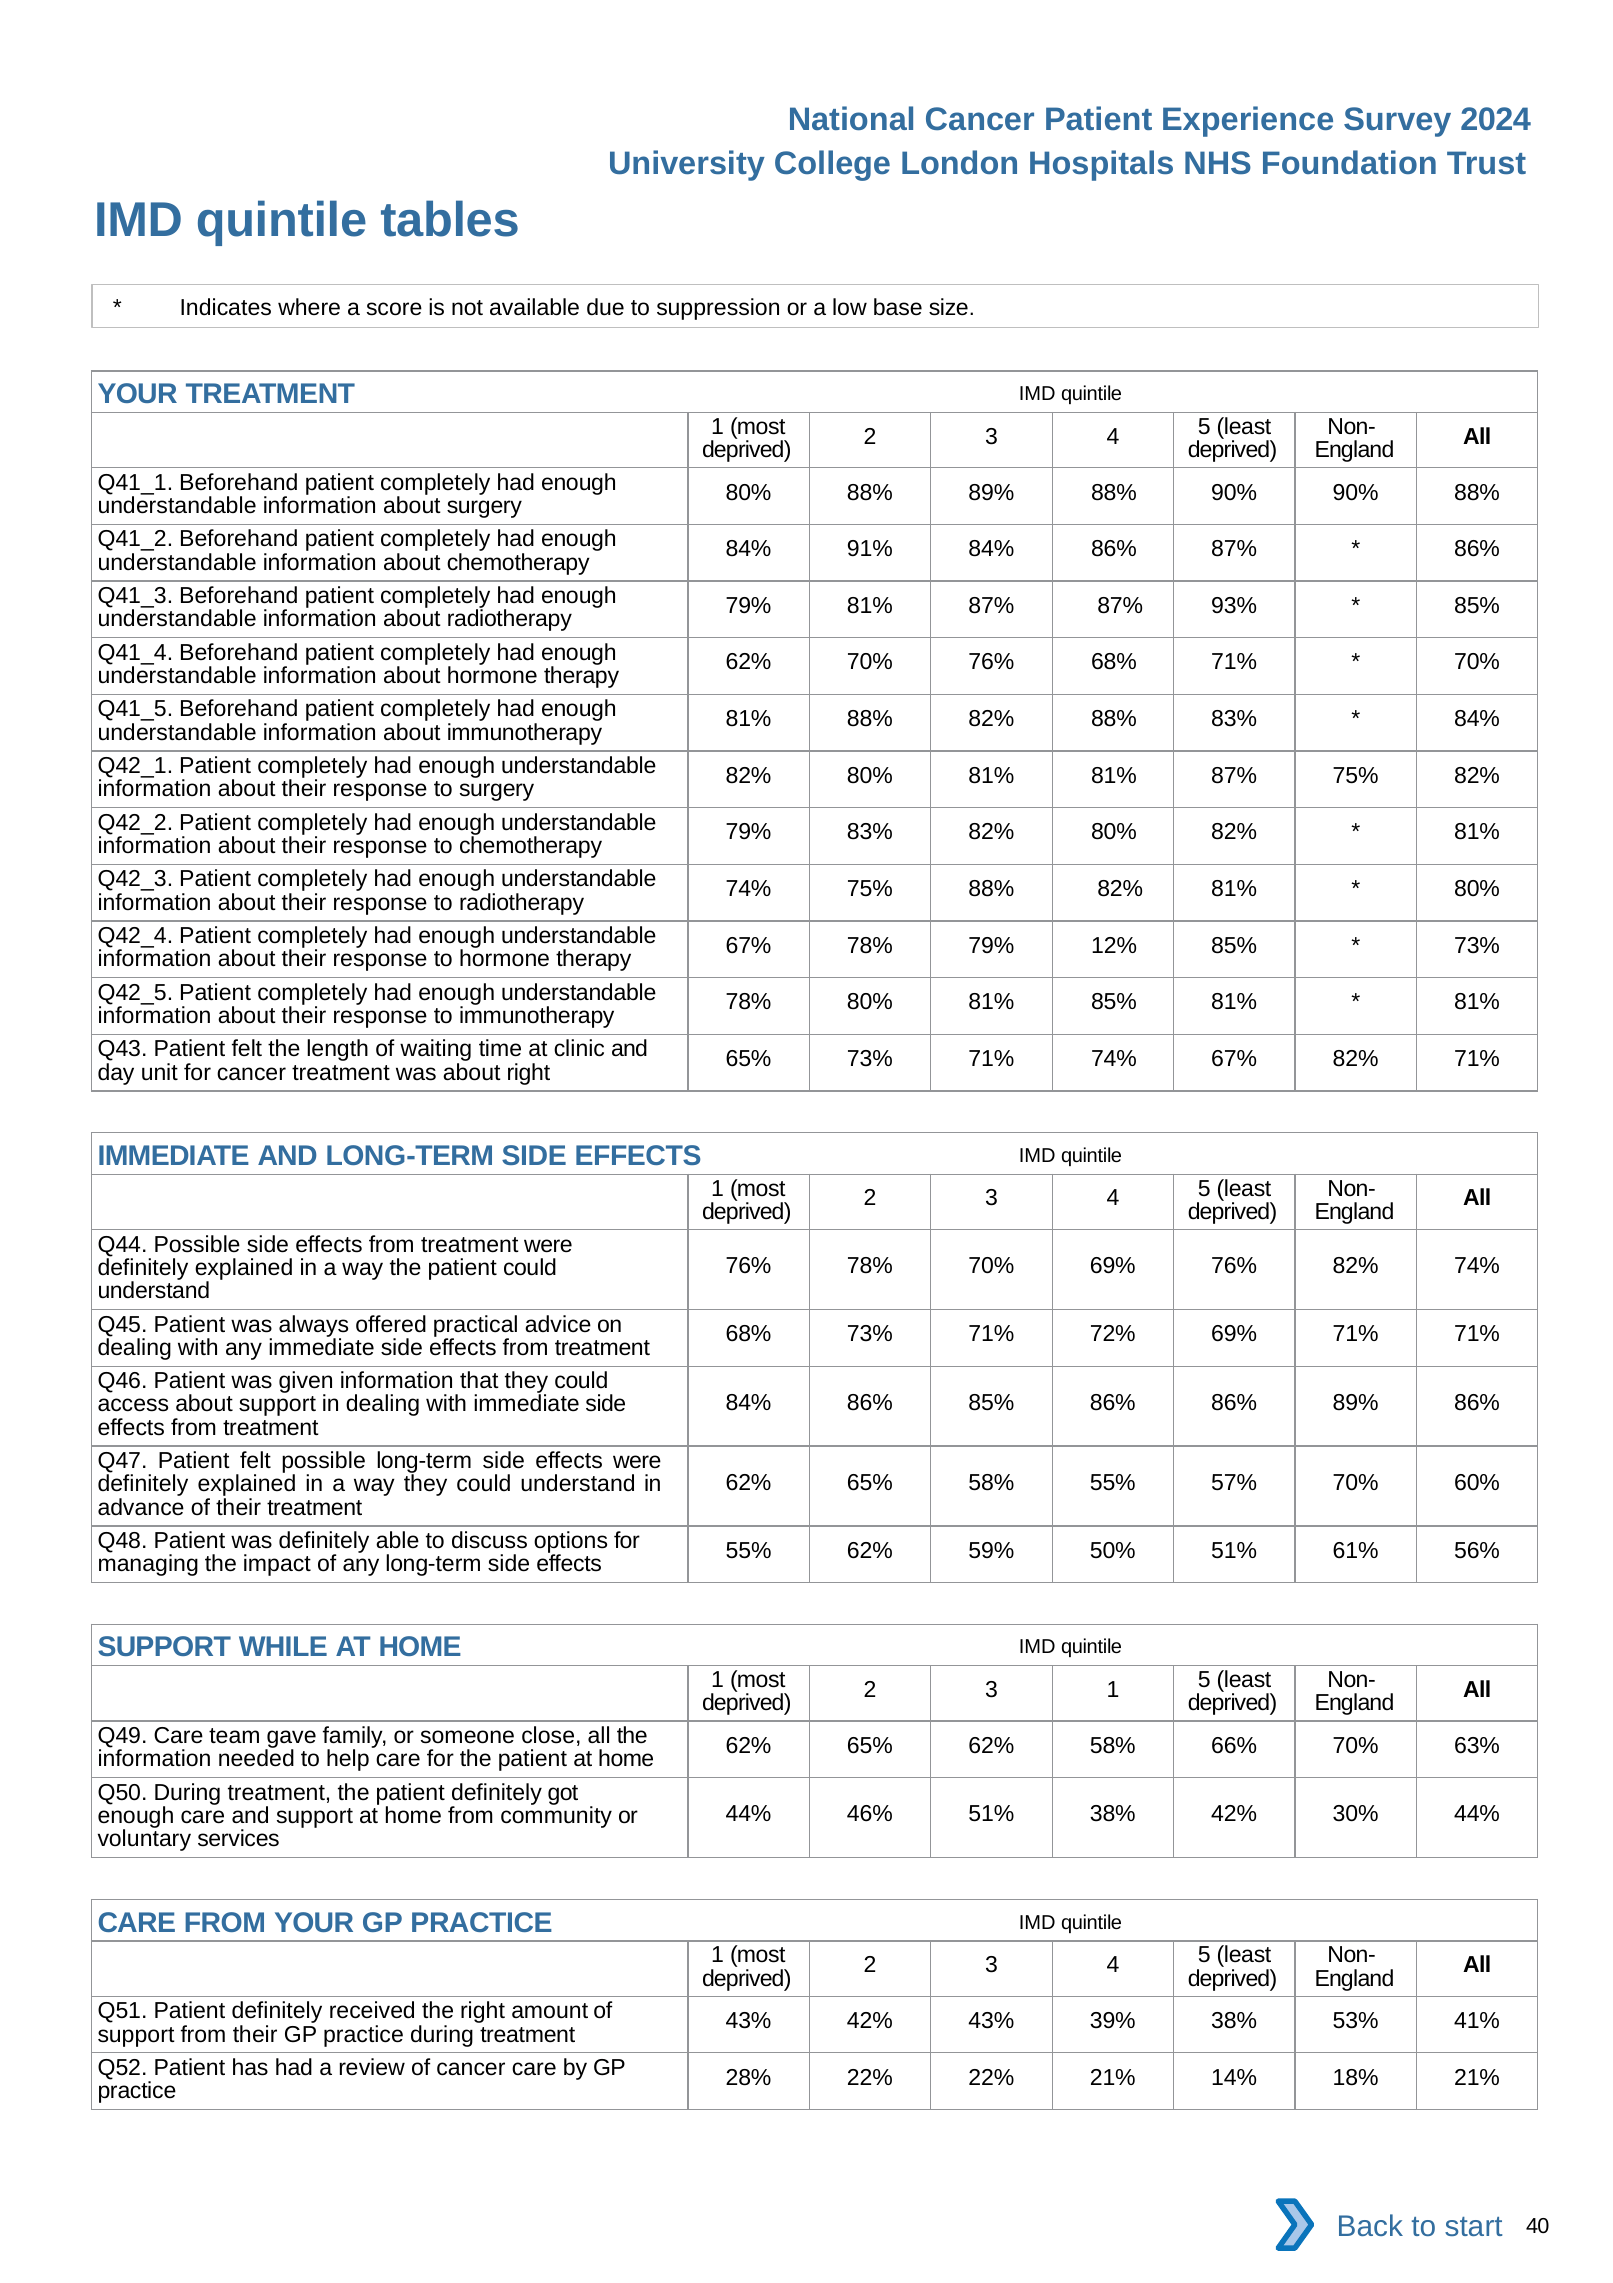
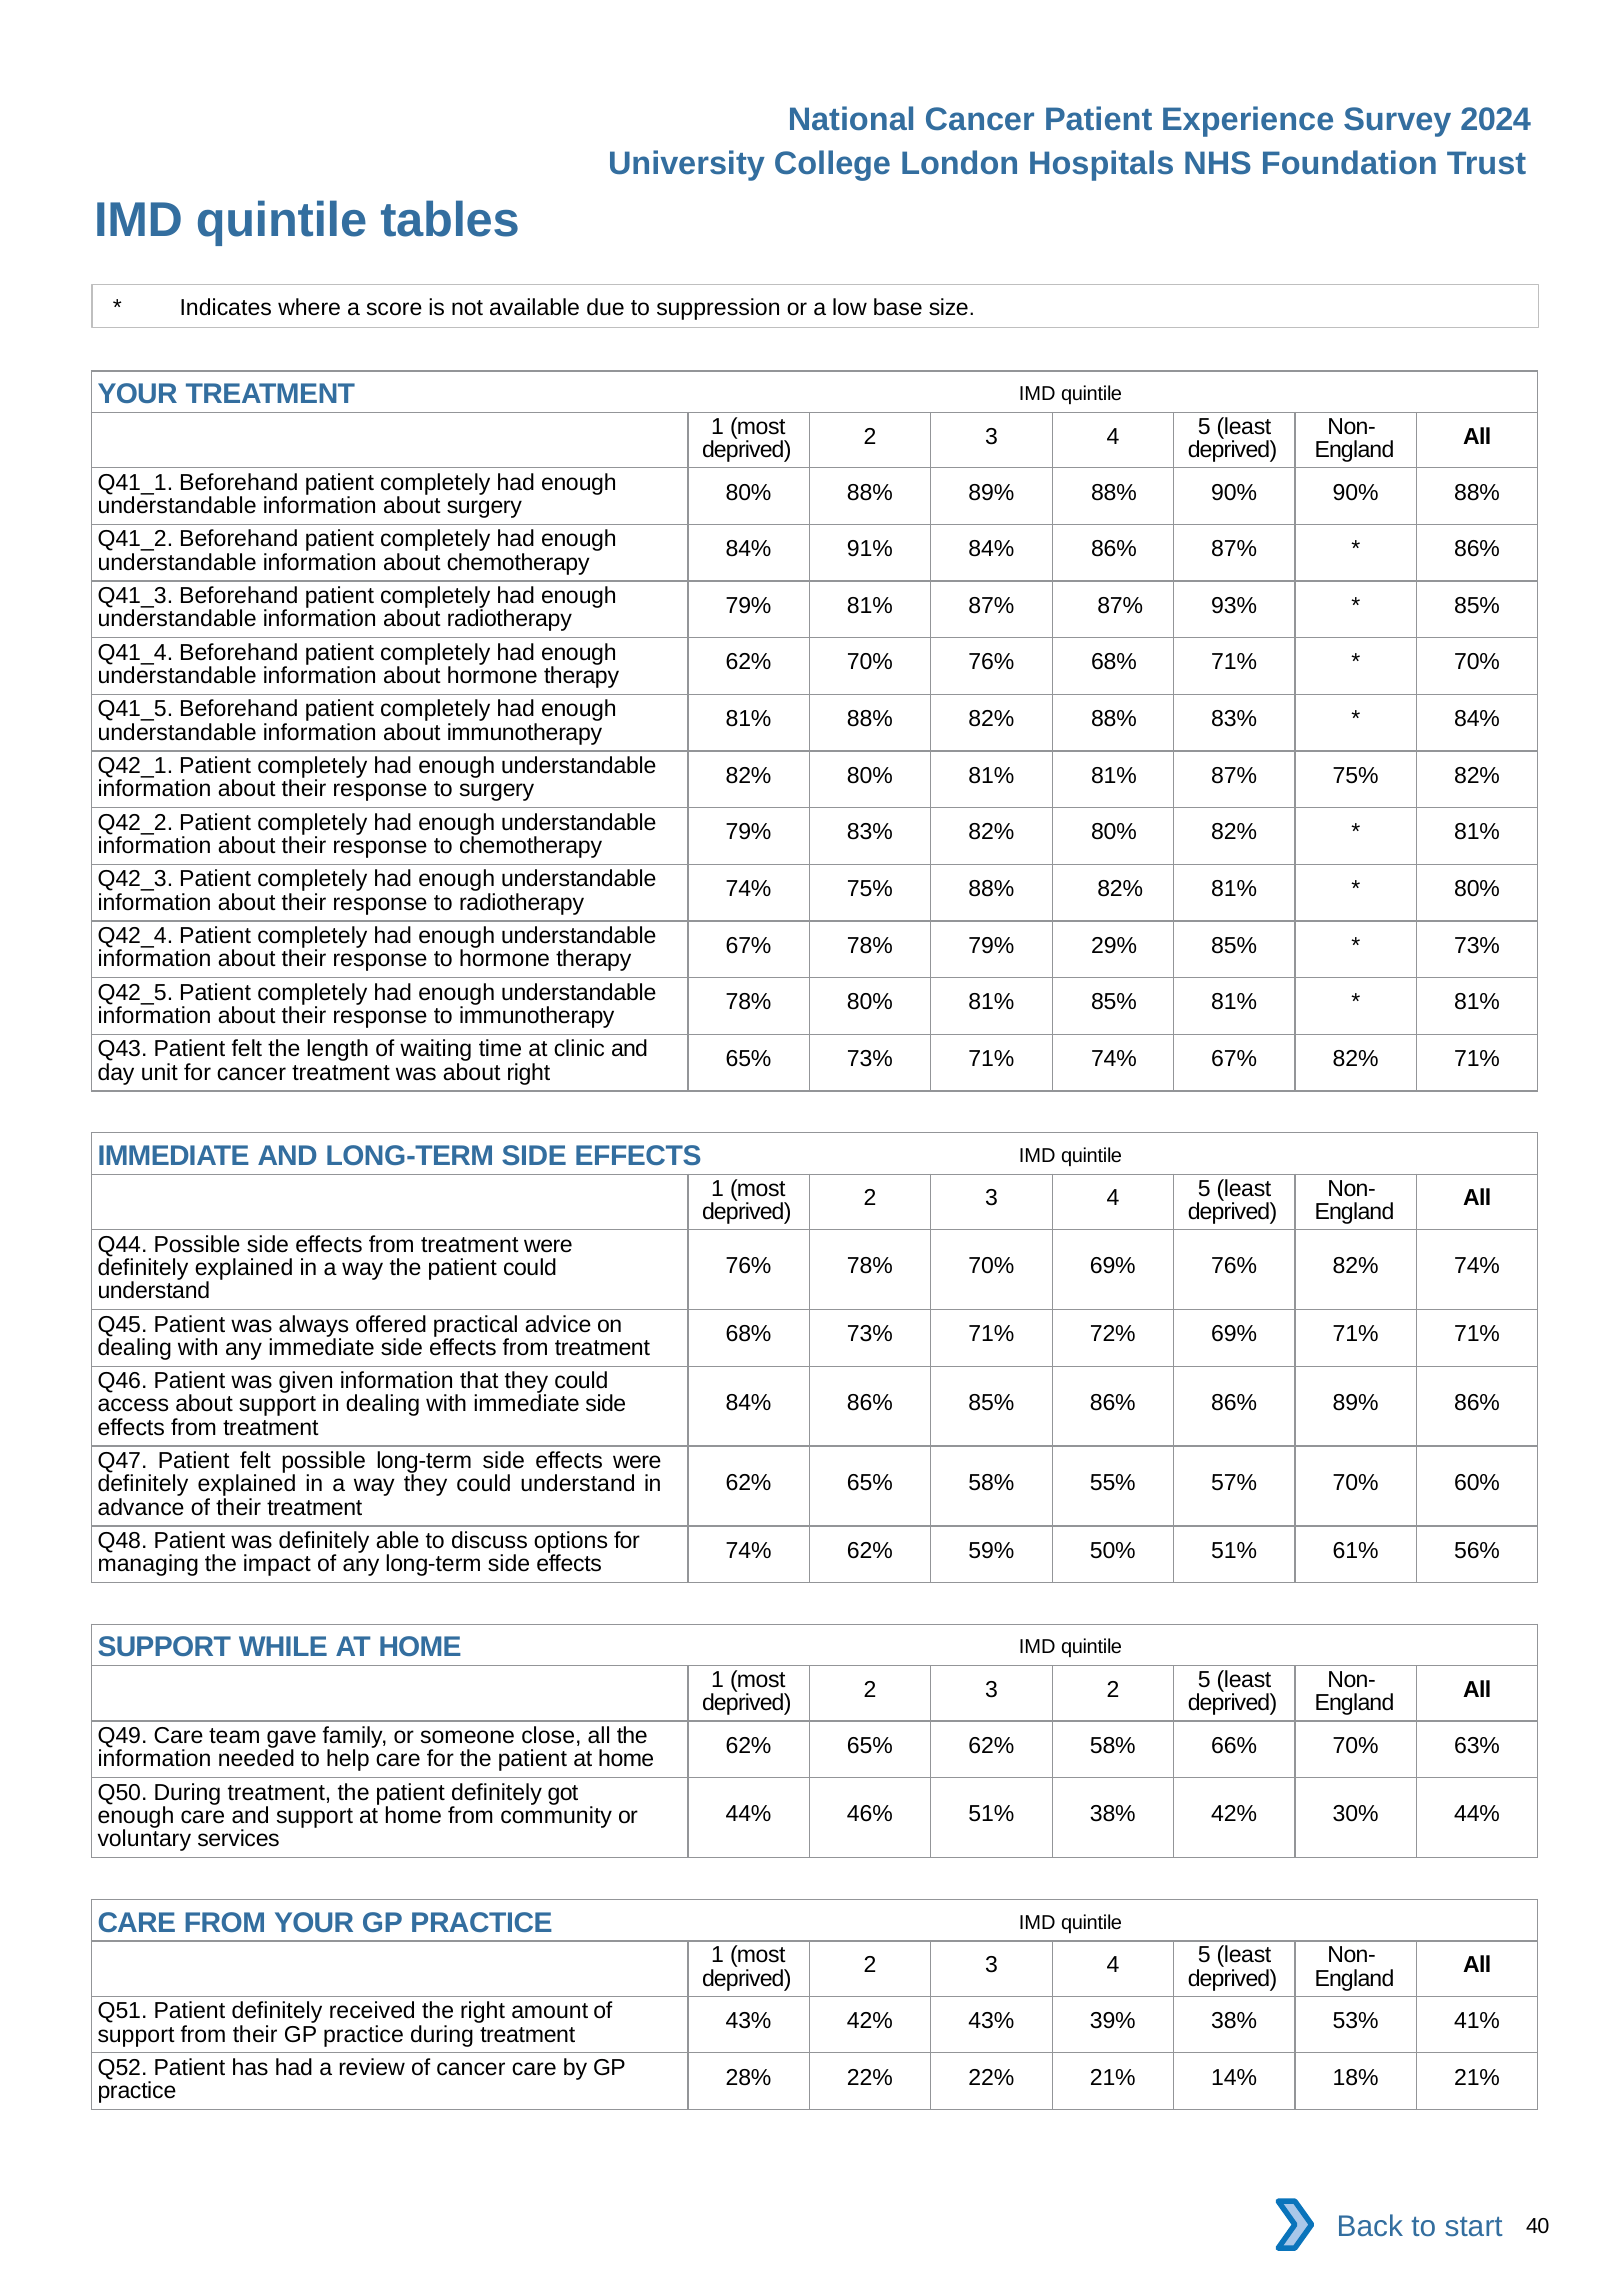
12%: 12% -> 29% (1114, 945)
55%: 55% -> 74% (749, 1550)
3 1: 1 -> 2 (1113, 1690)
